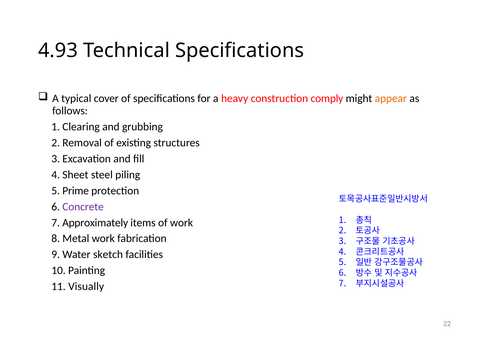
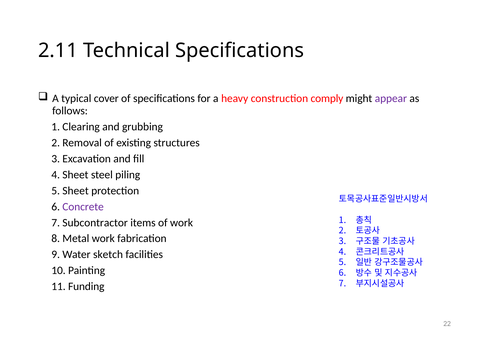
4.93: 4.93 -> 2.11 (58, 51)
appear colour: orange -> purple (391, 98)
5 Prime: Prime -> Sheet (76, 190)
Approximately: Approximately -> Subcontractor (95, 222)
Visually: Visually -> Funding (86, 286)
